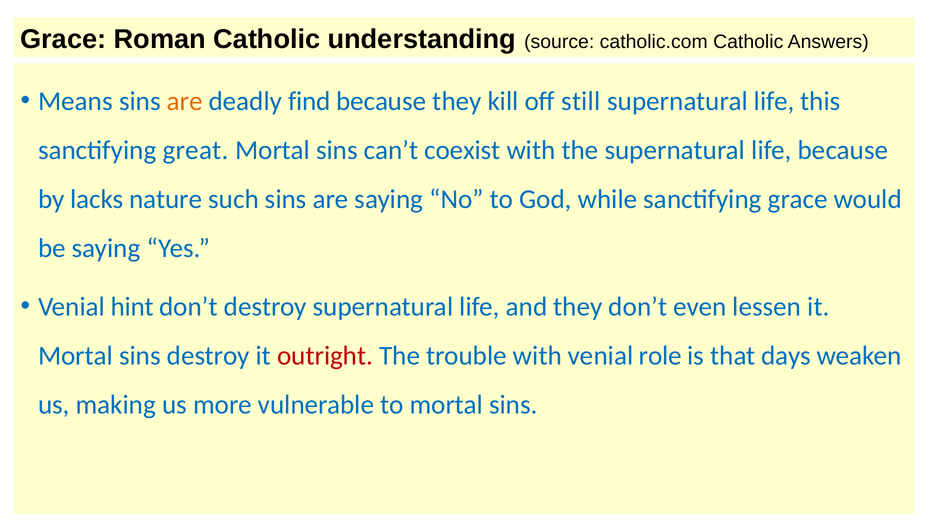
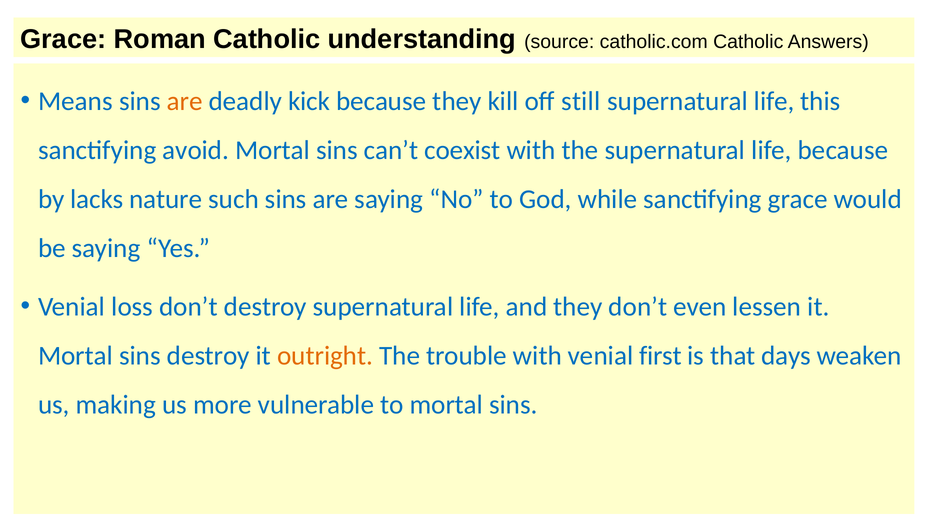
find: find -> kick (309, 102)
great: great -> avoid (196, 150)
hint: hint -> loss (132, 307)
outright colour: red -> orange (325, 356)
role: role -> first (660, 356)
